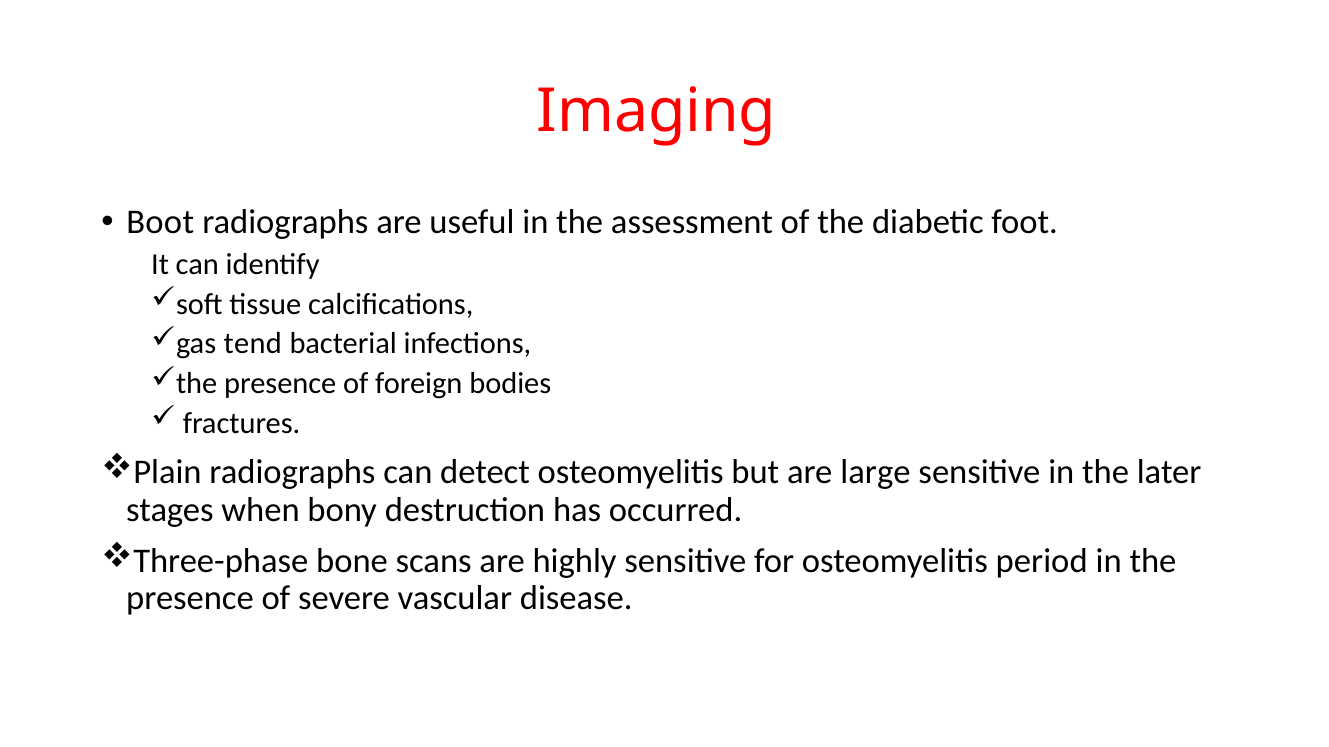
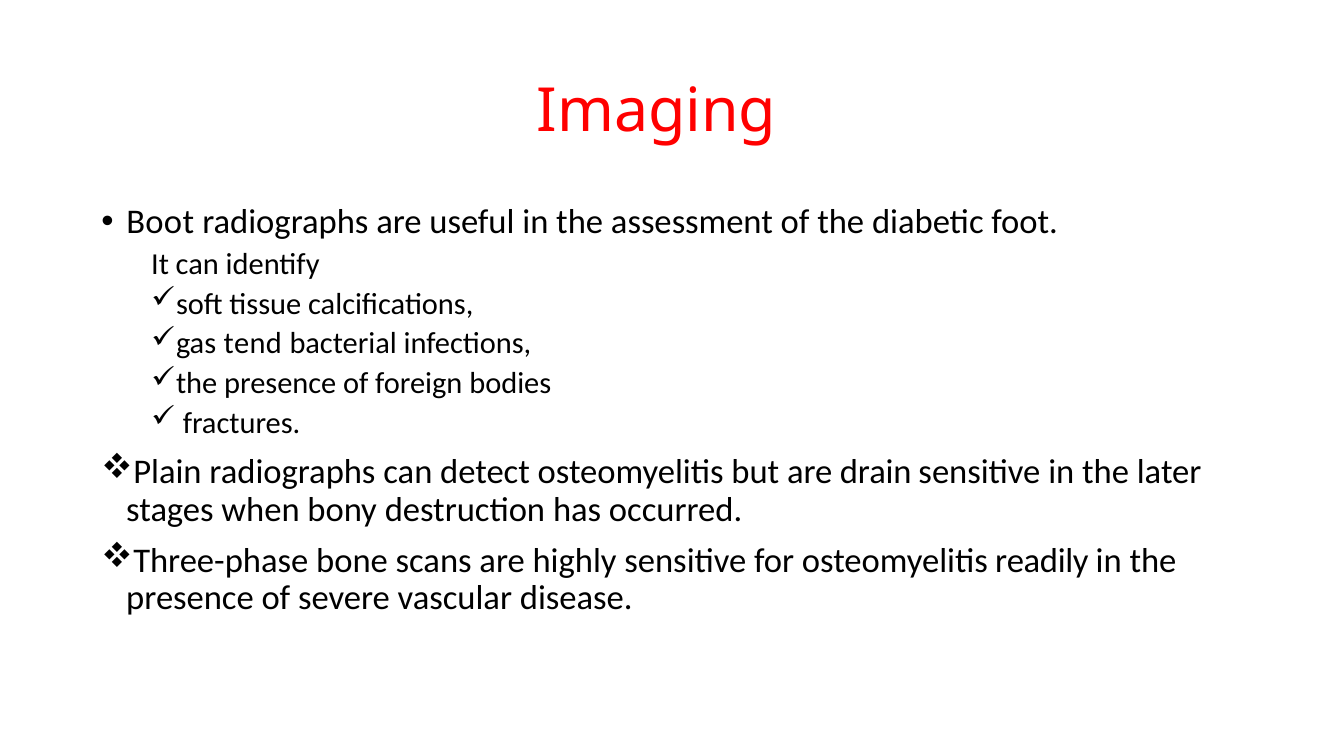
large: large -> drain (876, 473)
period: period -> readily (1042, 561)
